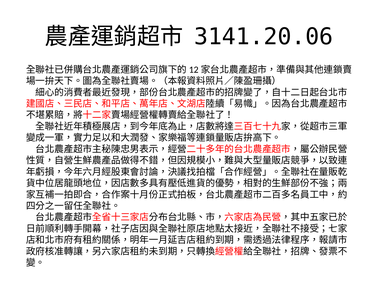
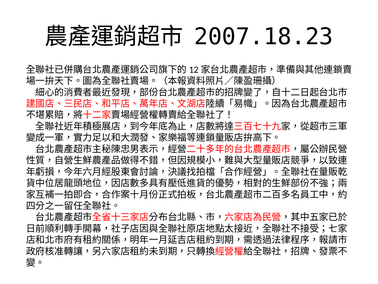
3141.20.06: 3141.20.06 -> 2007.18.23 (264, 37)
